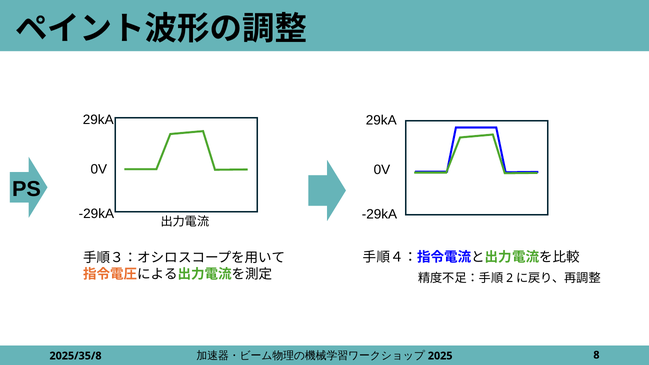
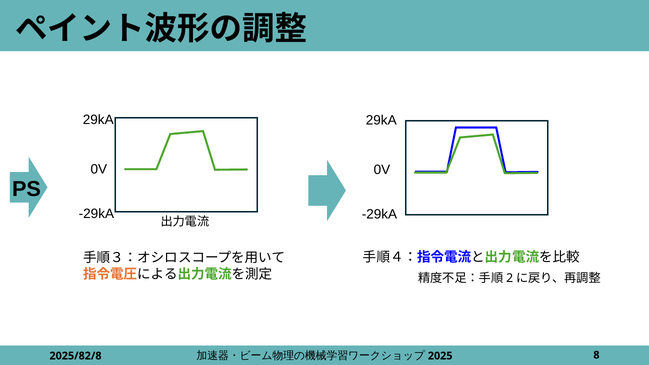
2025/35/8: 2025/35/8 -> 2025/82/8 (76, 356)
